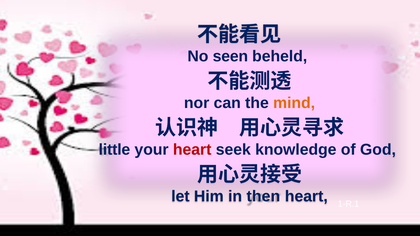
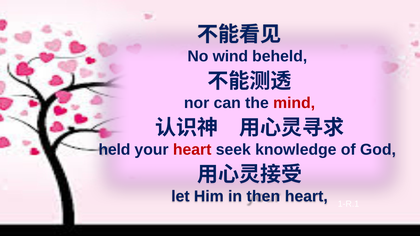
seen: seen -> wind (230, 56)
mind colour: orange -> red (294, 103)
little: little -> held (114, 150)
